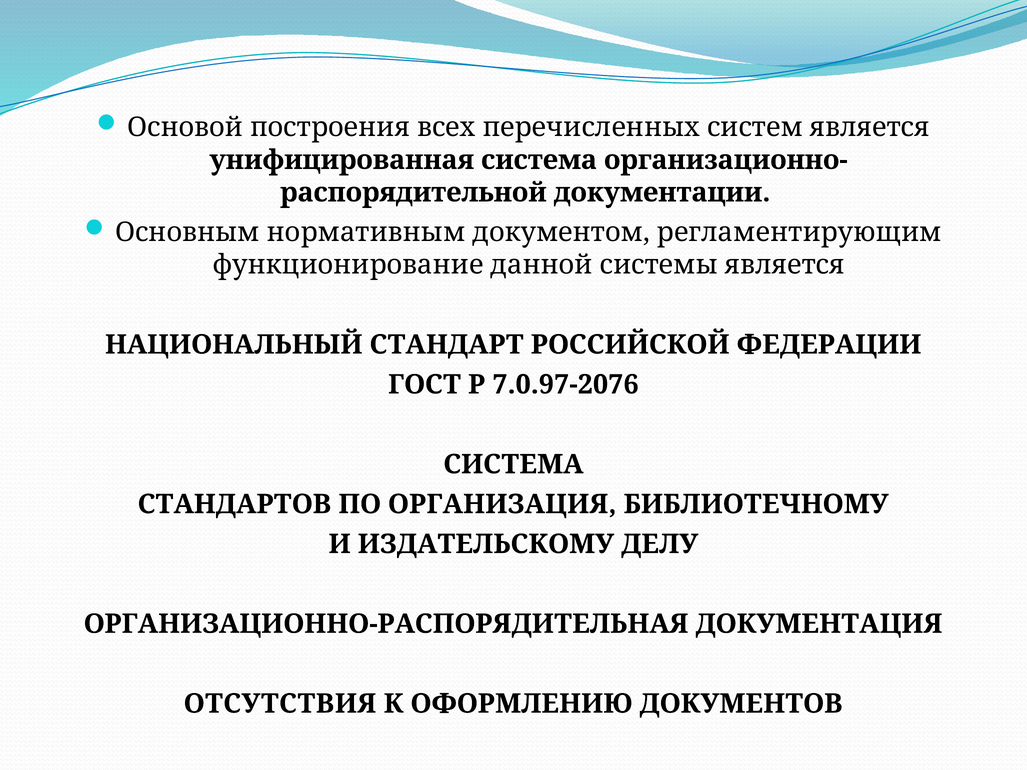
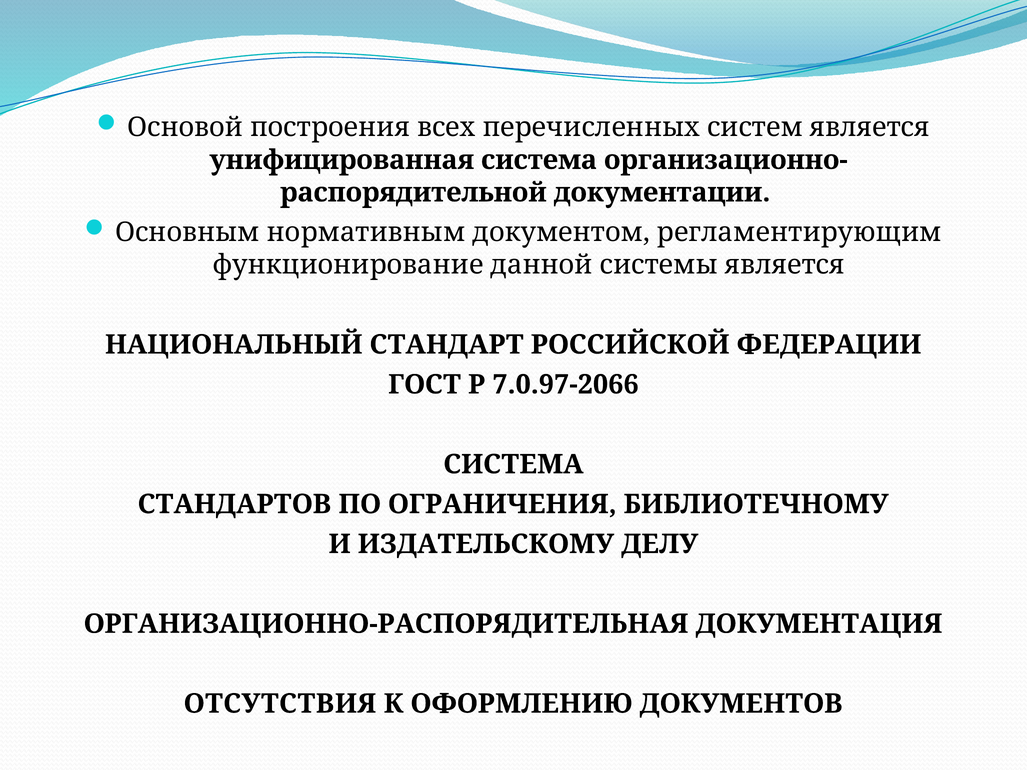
7.0.97-2076: 7.0.97-2076 -> 7.0.97-2066 (566, 385)
ОРГАНИЗАЦИЯ: ОРГАНИЗАЦИЯ -> ОГРАНИЧЕНИЯ (502, 504)
